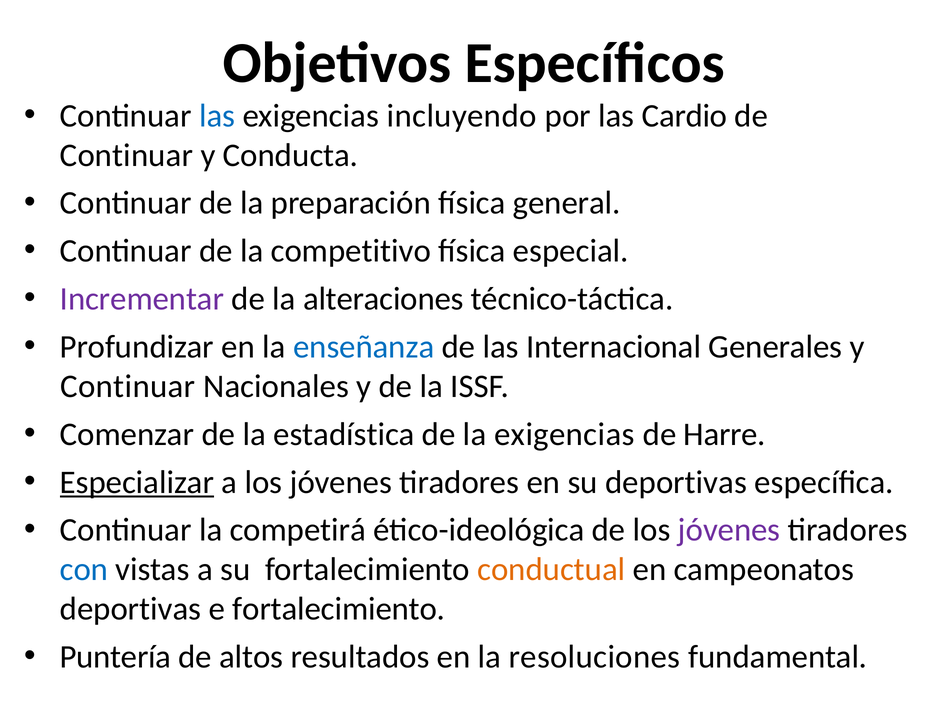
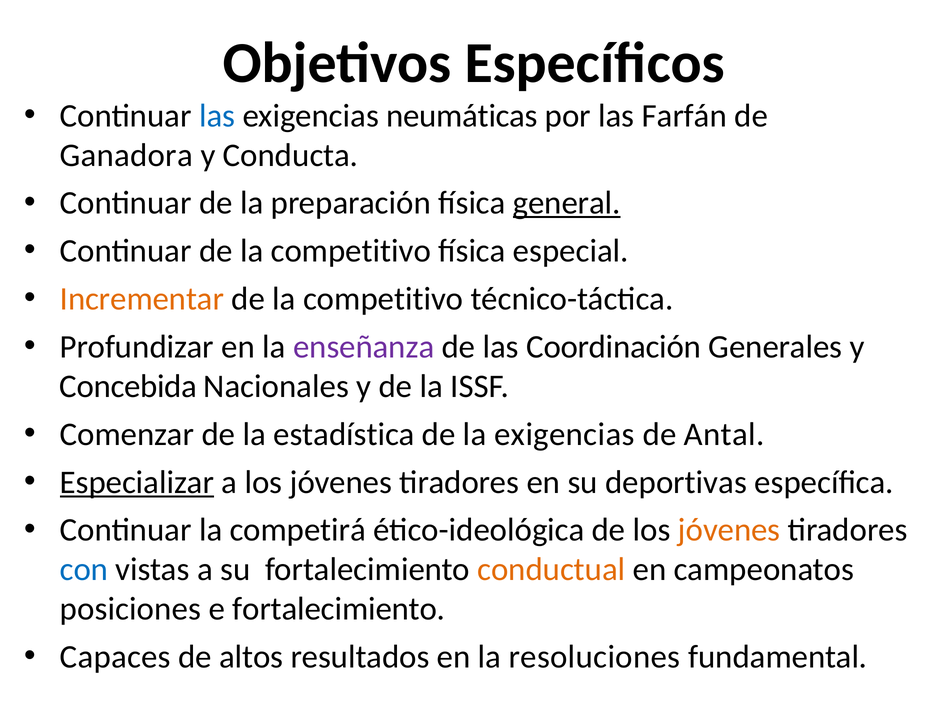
incluyendo: incluyendo -> neumáticas (462, 116)
Cardio: Cardio -> Farfán (684, 116)
Continuar: Continuar -> Ganadora (126, 155)
general underline: none -> present (567, 203)
Incrementar colour: purple -> orange (142, 299)
alteraciones: alteraciones -> competitivo (383, 299)
enseñanza colour: blue -> purple (364, 347)
Internacional: Internacional -> Coordinación (614, 347)
Continuar: Continuar -> Concebida (128, 386)
Harre: Harre -> Antal (724, 434)
jóvenes colour: purple -> orange (729, 530)
deportivas: deportivas -> posiciones (131, 609)
Puntería: Puntería -> Capaces (115, 657)
